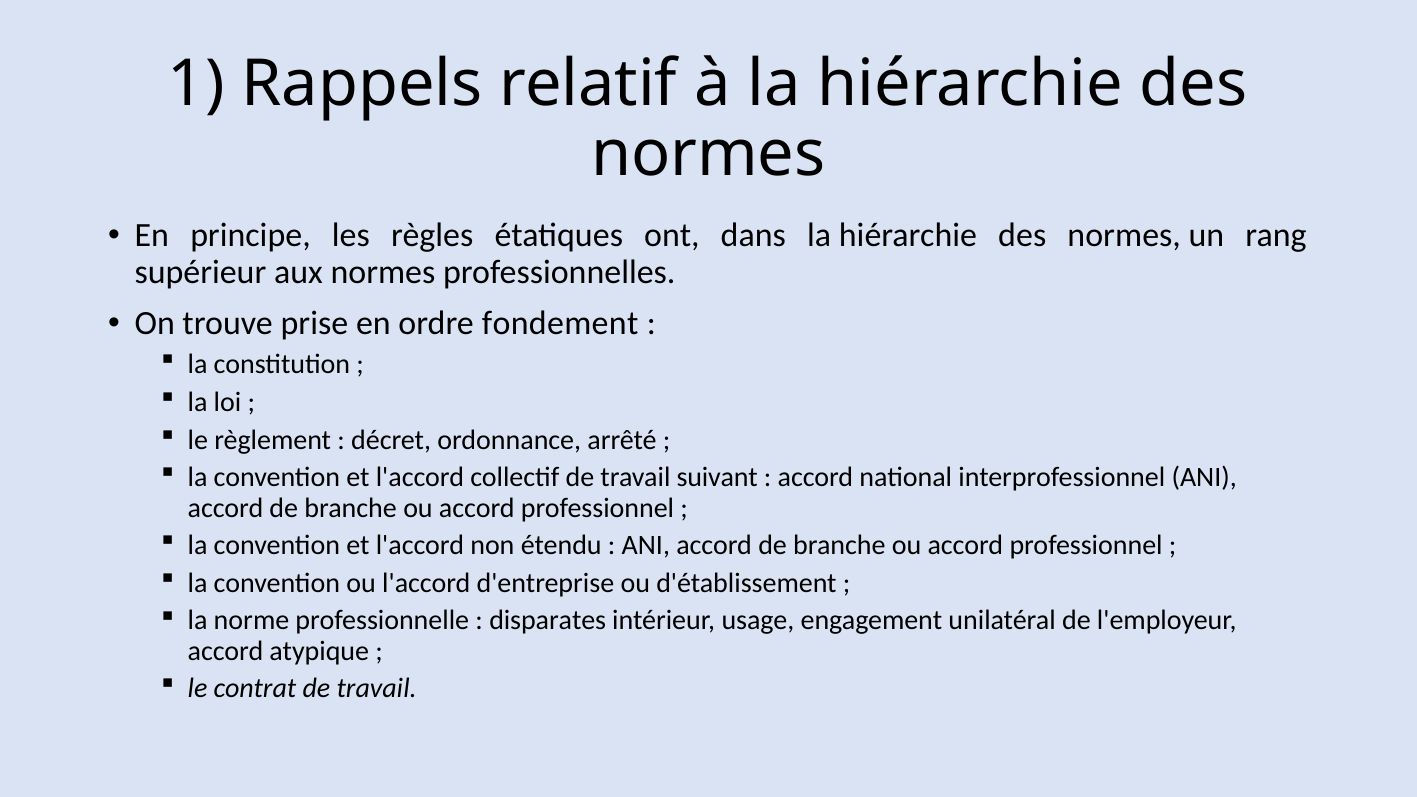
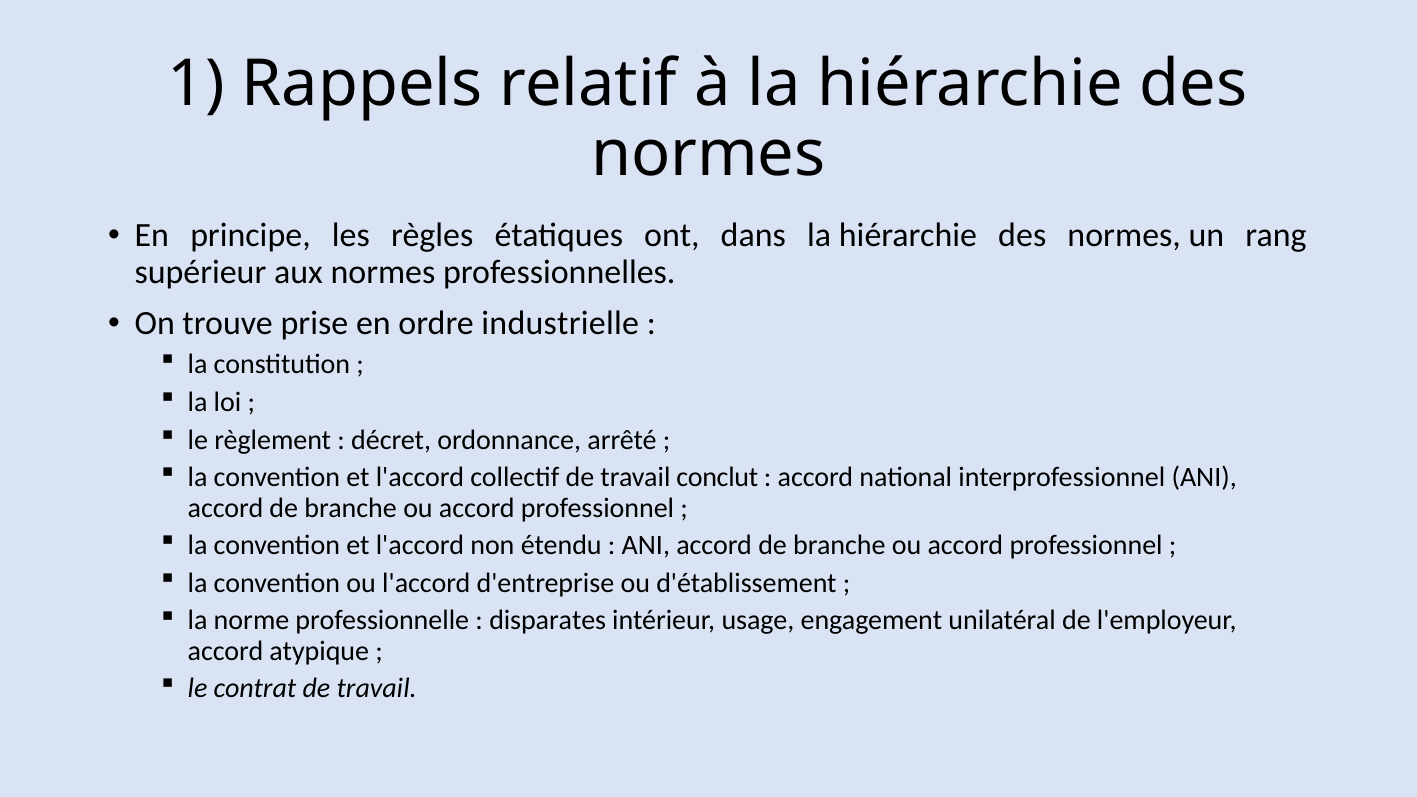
fondement: fondement -> industrielle (560, 324)
suivant: suivant -> conclut (717, 478)
